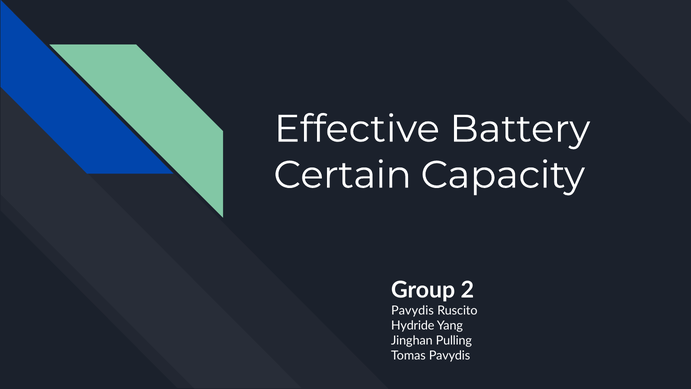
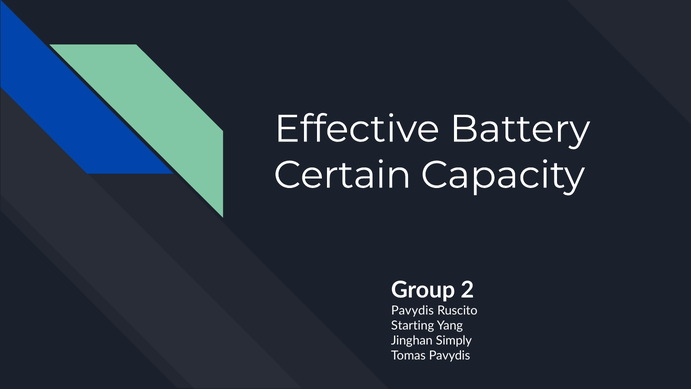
Hydride: Hydride -> Starting (413, 325)
Pulling: Pulling -> Simply (454, 340)
